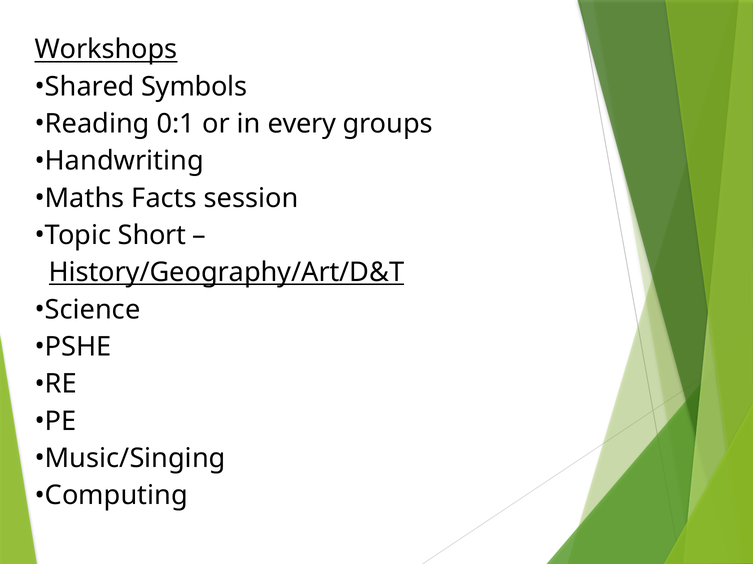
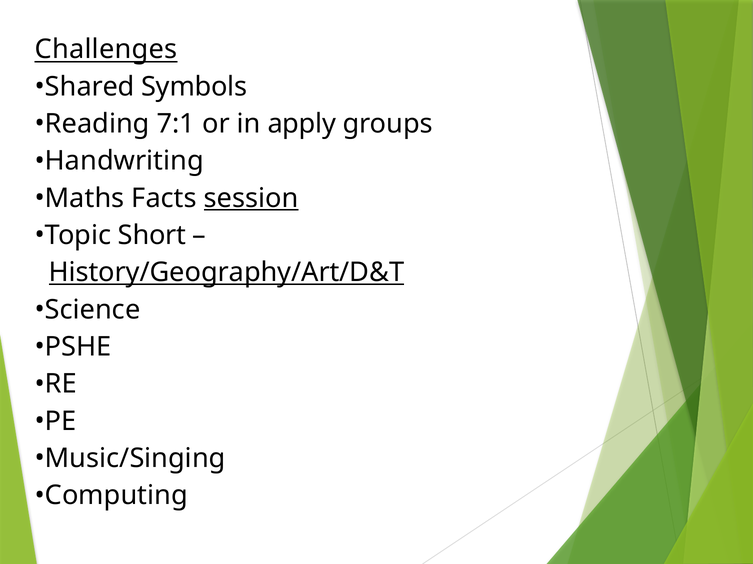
Workshops: Workshops -> Challenges (106, 50)
0:1: 0:1 -> 7:1 (176, 124)
every: every -> apply (302, 124)
session underline: none -> present (251, 198)
